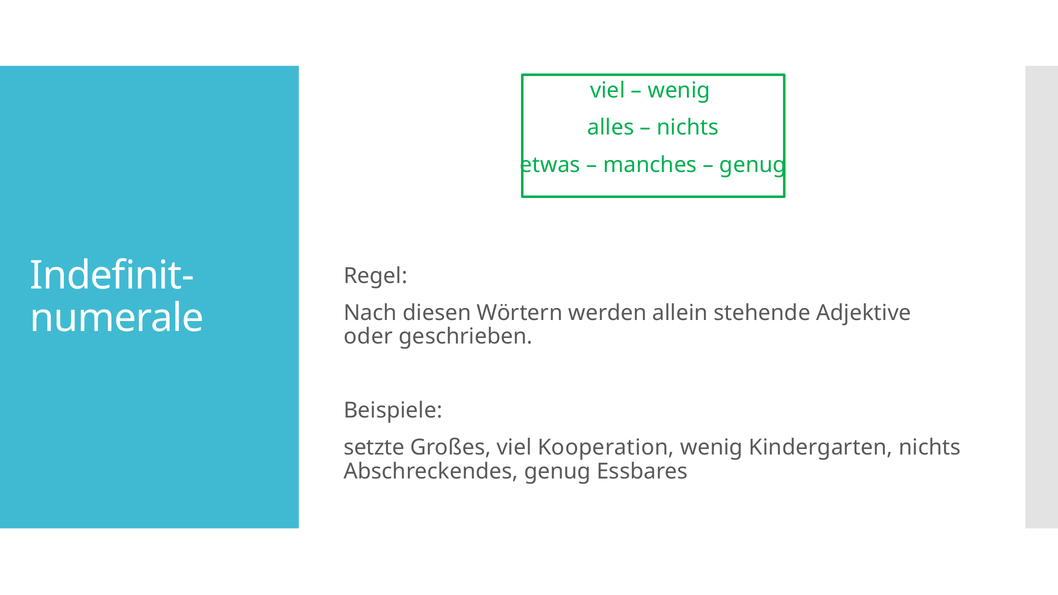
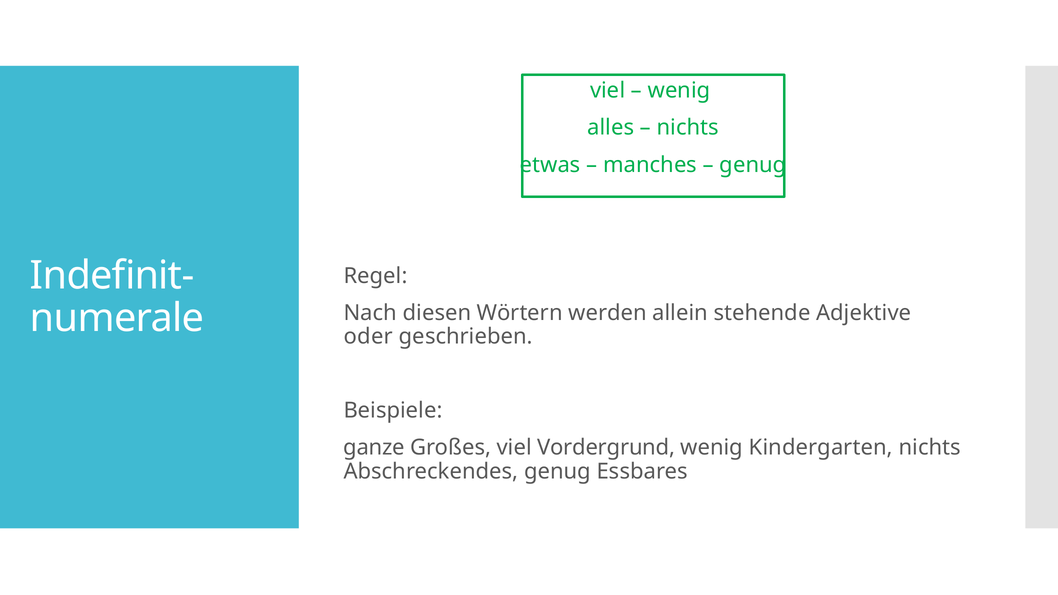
setzte: setzte -> ganze (374, 448)
Kooperation: Kooperation -> Vordergrund (606, 448)
